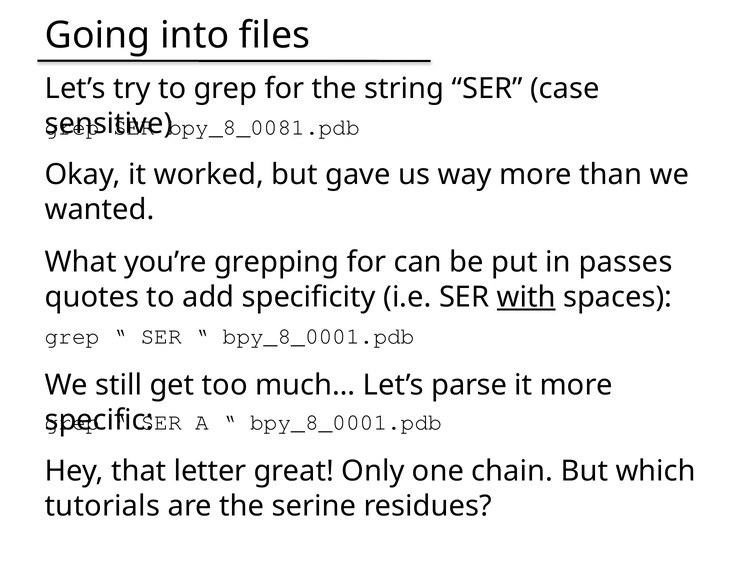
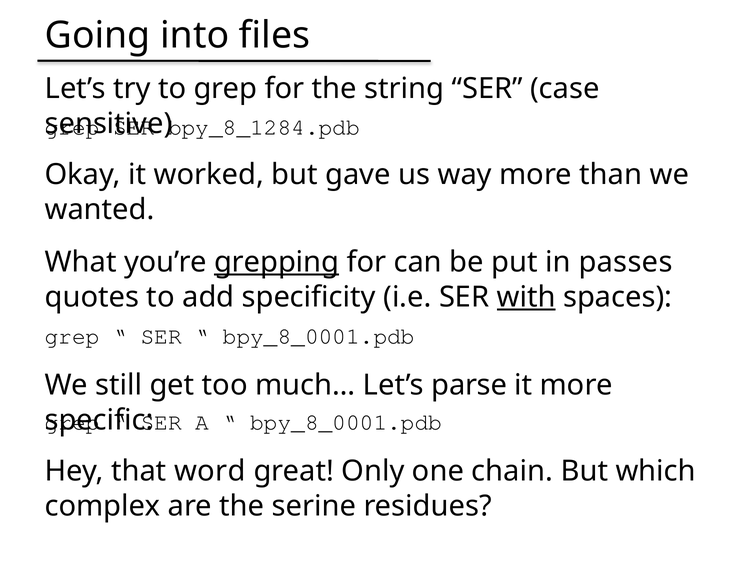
bpy_8_0081.pdb: bpy_8_0081.pdb -> bpy_8_1284.pdb (264, 127)
grepping underline: none -> present (277, 262)
letter: letter -> word (210, 471)
tutorials: tutorials -> complex (103, 506)
